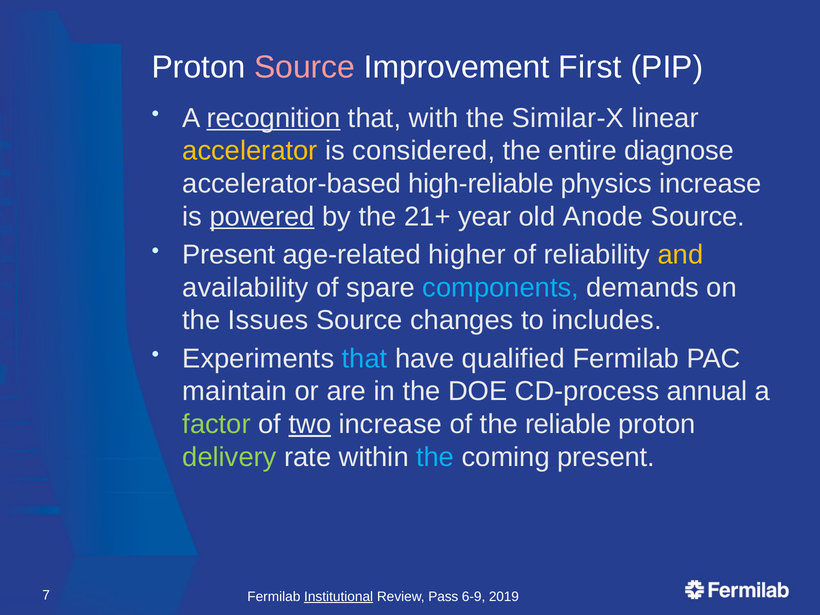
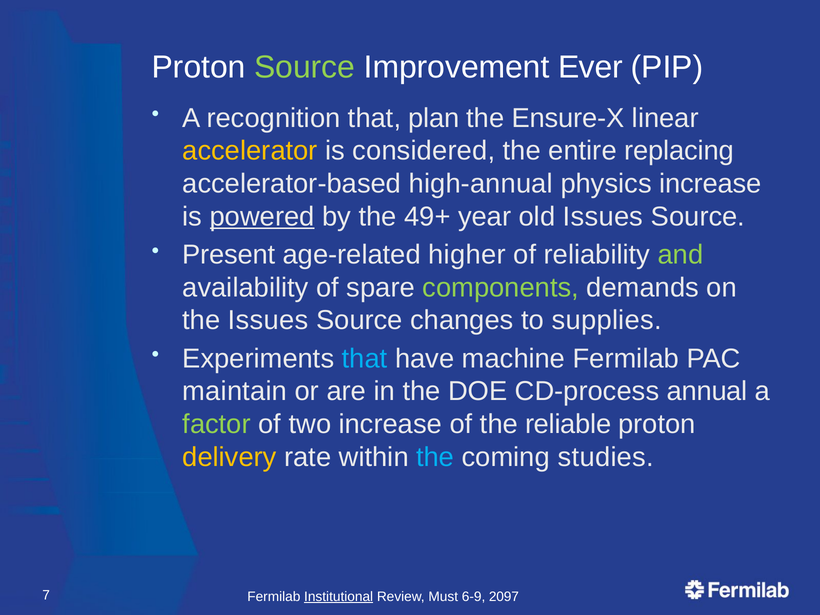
Source colour: pink -> light green (305, 67)
First: First -> Ever (590, 67)
recognition underline: present -> none (274, 118)
with: with -> plan (434, 118)
Similar-X: Similar-X -> Ensure-X (568, 118)
diagnose: diagnose -> replacing (679, 151)
high-reliable: high-reliable -> high-annual (481, 184)
21+: 21+ -> 49+ (427, 216)
old Anode: Anode -> Issues (603, 216)
and colour: yellow -> light green (680, 255)
components colour: light blue -> light green (501, 288)
includes: includes -> supplies (607, 320)
qualified: qualified -> machine (514, 359)
two underline: present -> none (310, 424)
delivery colour: light green -> yellow (230, 457)
coming present: present -> studies (606, 457)
Pass: Pass -> Must (443, 597)
2019: 2019 -> 2097 (504, 597)
